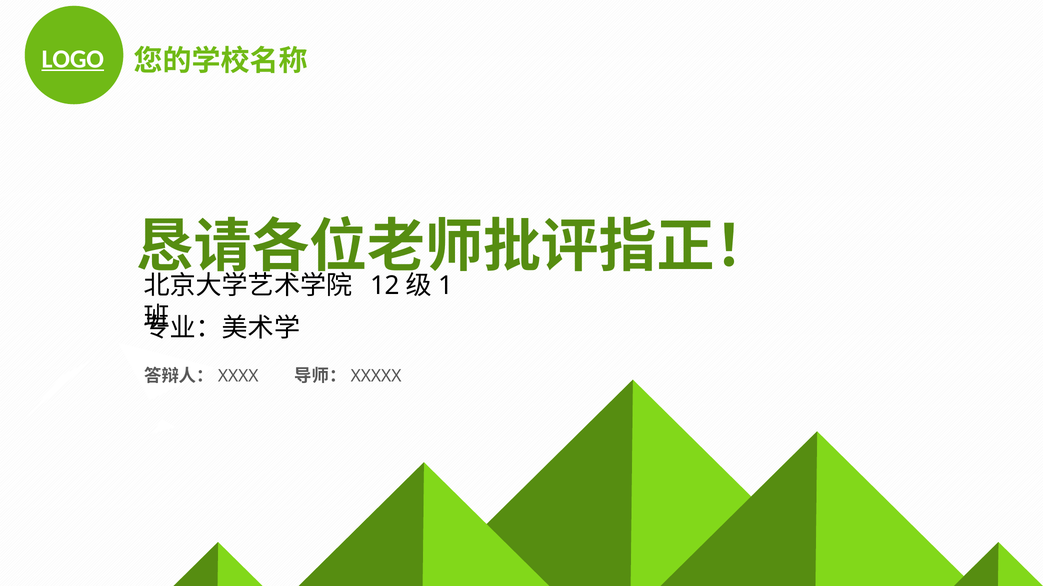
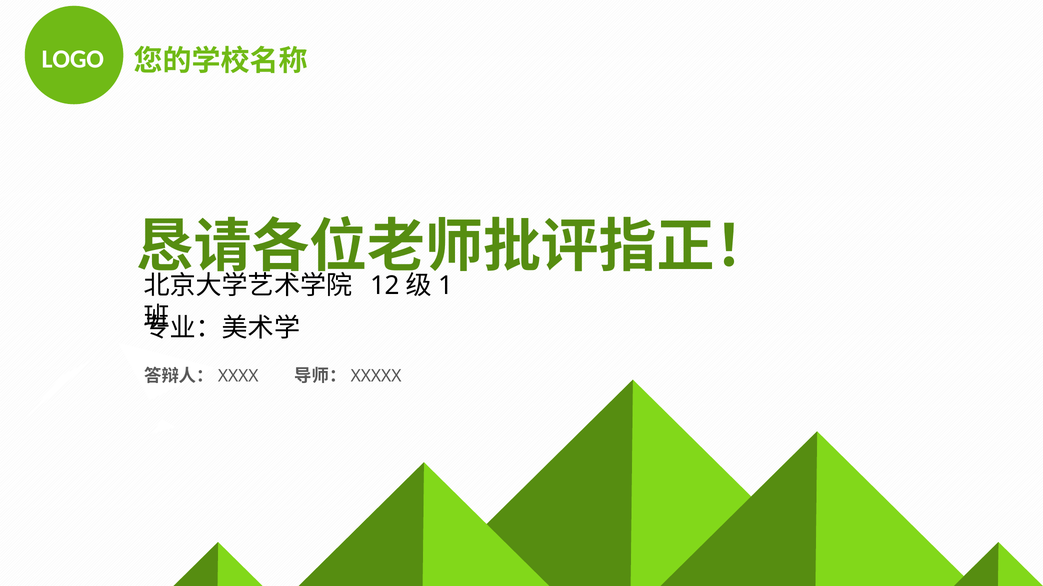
LOGO underline: present -> none (73, 59)
